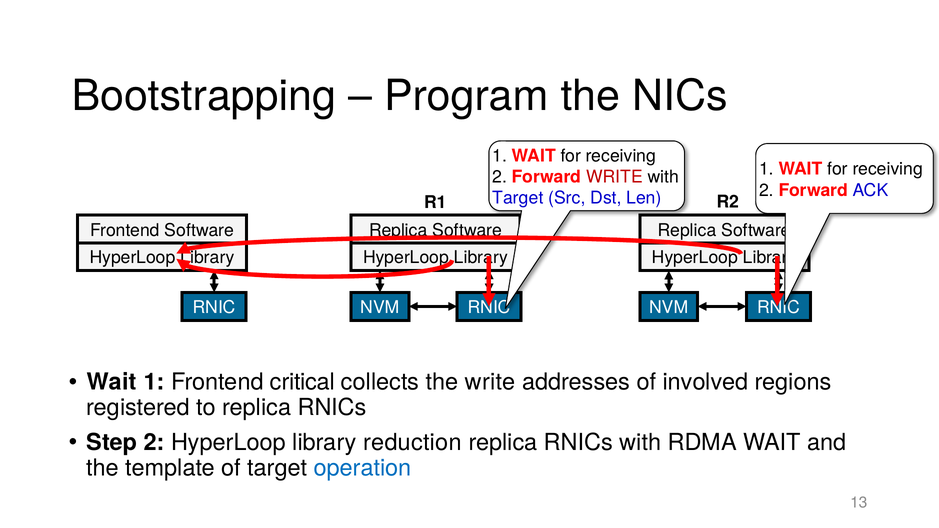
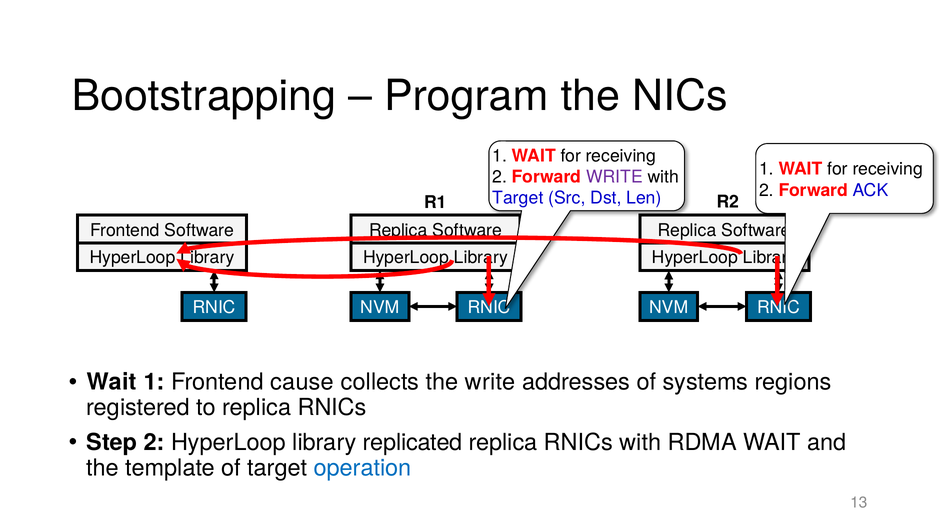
WRITE colour: red -> purple (614, 177)
critical: critical -> cause (302, 382)
involved: involved -> systems (706, 382)
reduction: reduction -> replicated (413, 443)
